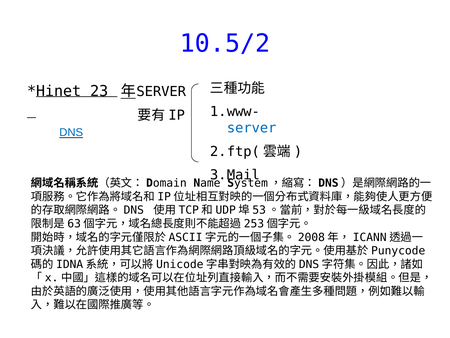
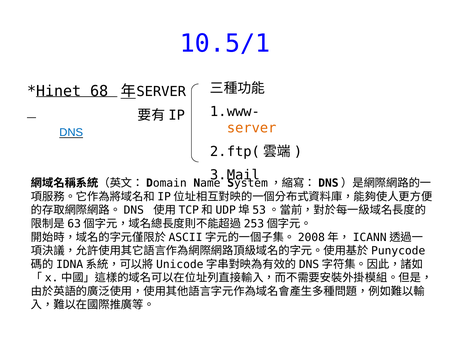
10.5/2: 10.5/2 -> 10.5/1 (225, 43)
23: 23 -> 68 (99, 91)
server colour: blue -> orange (252, 128)
